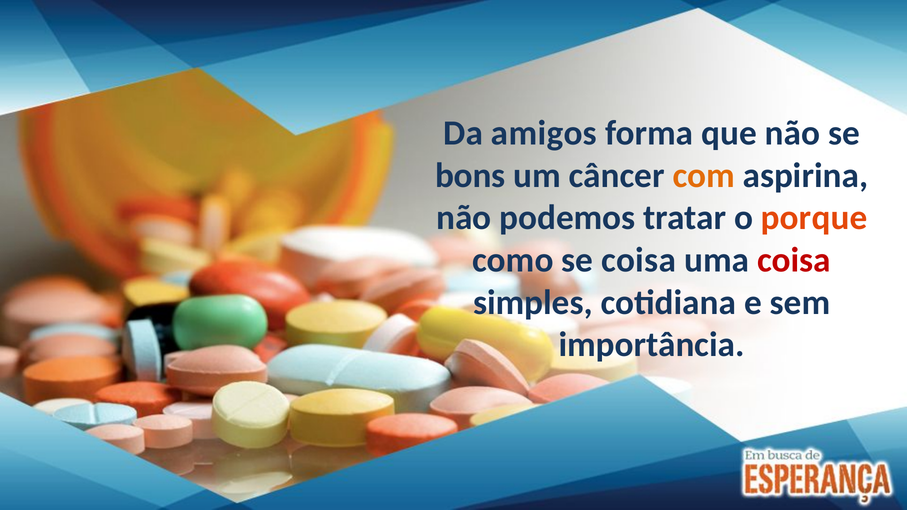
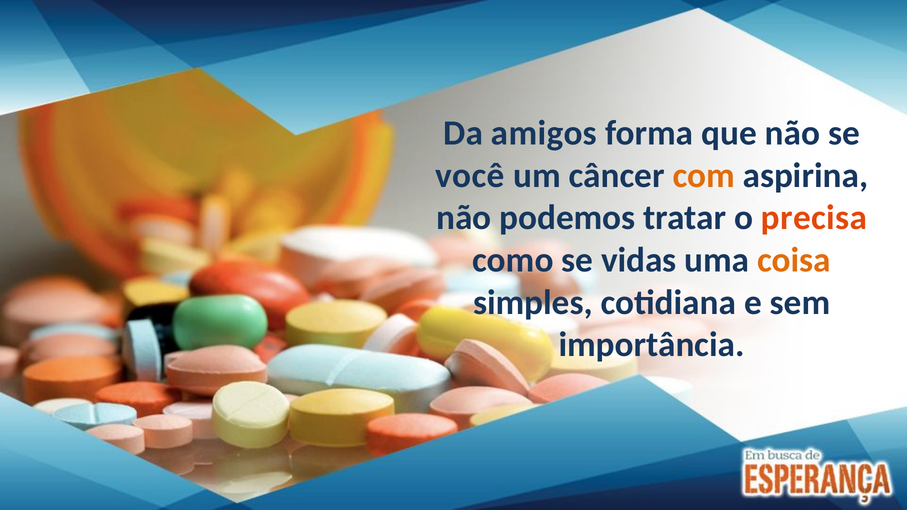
bons: bons -> você (470, 176)
porque: porque -> precisa (814, 218)
se coisa: coisa -> vidas (639, 260)
coisa colour: red -> orange (794, 260)
